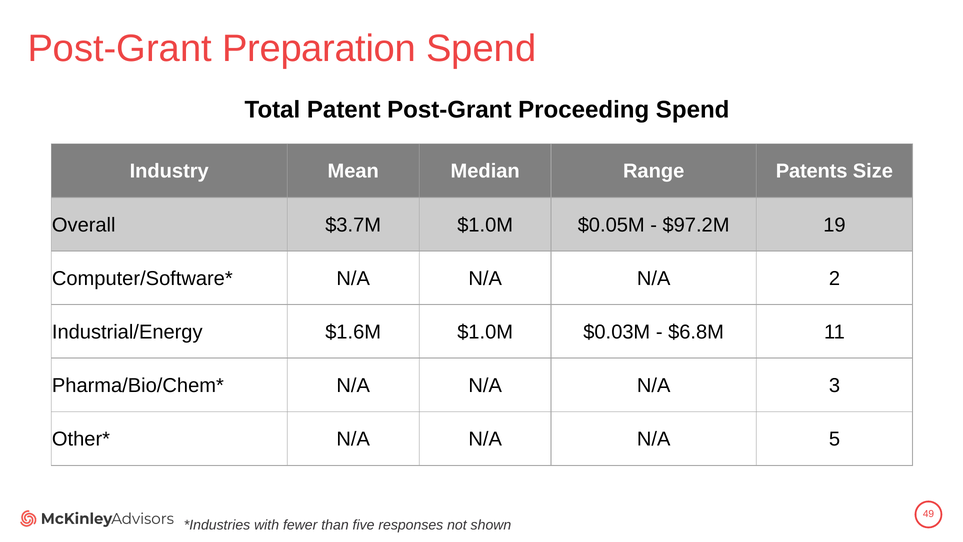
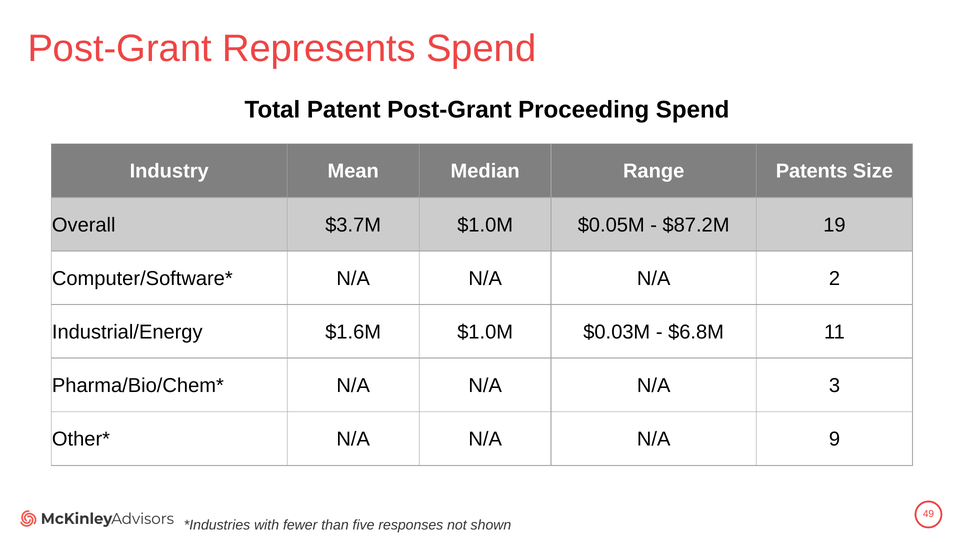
Preparation: Preparation -> Represents (319, 49)
$97.2M: $97.2M -> $87.2M (696, 225)
5: 5 -> 9 (835, 439)
